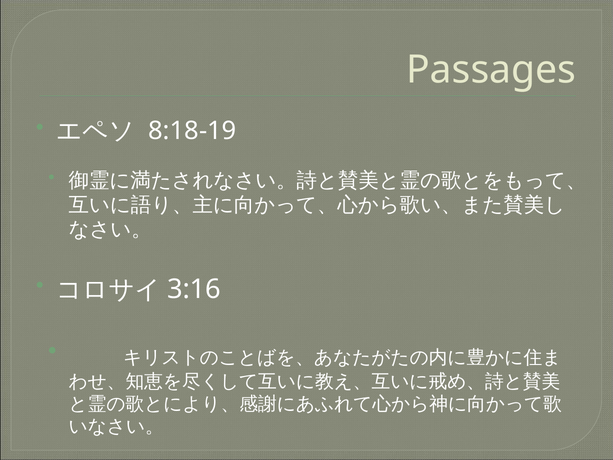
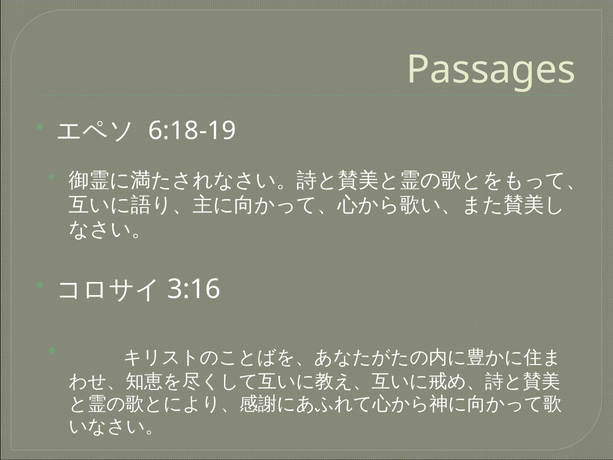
8:18-19: 8:18-19 -> 6:18-19 (192, 131)
